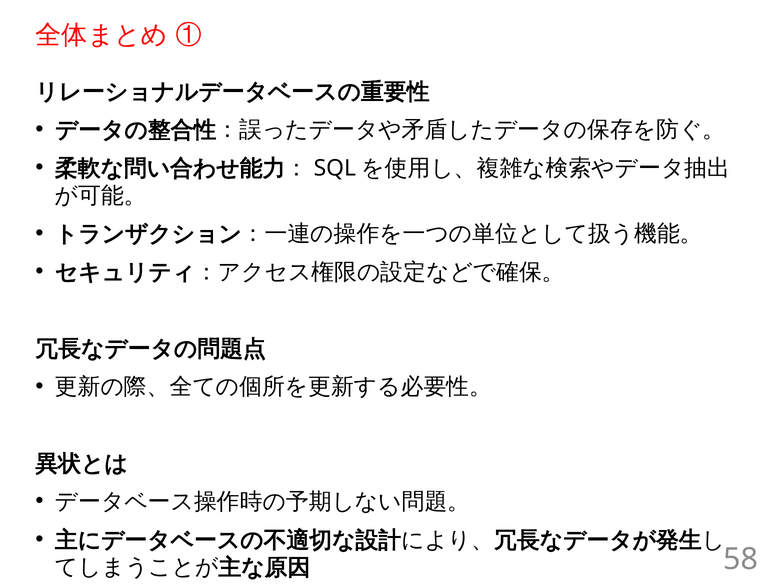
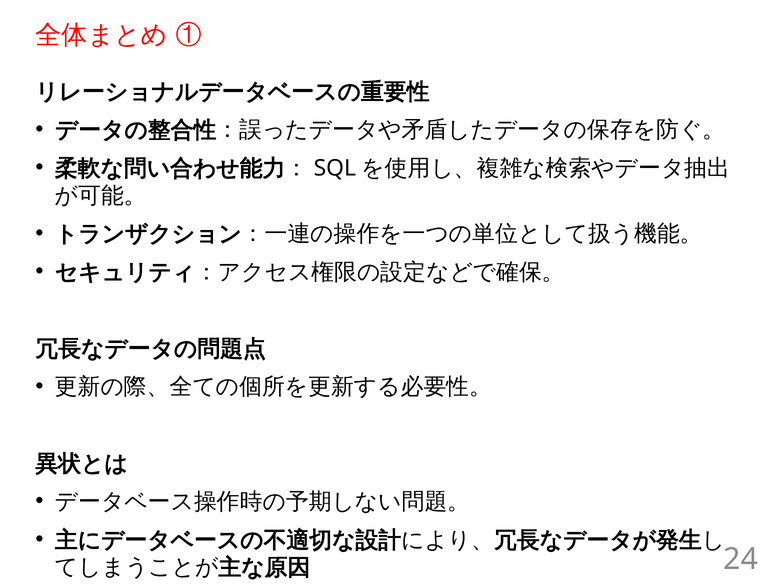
58: 58 -> 24 (741, 560)
